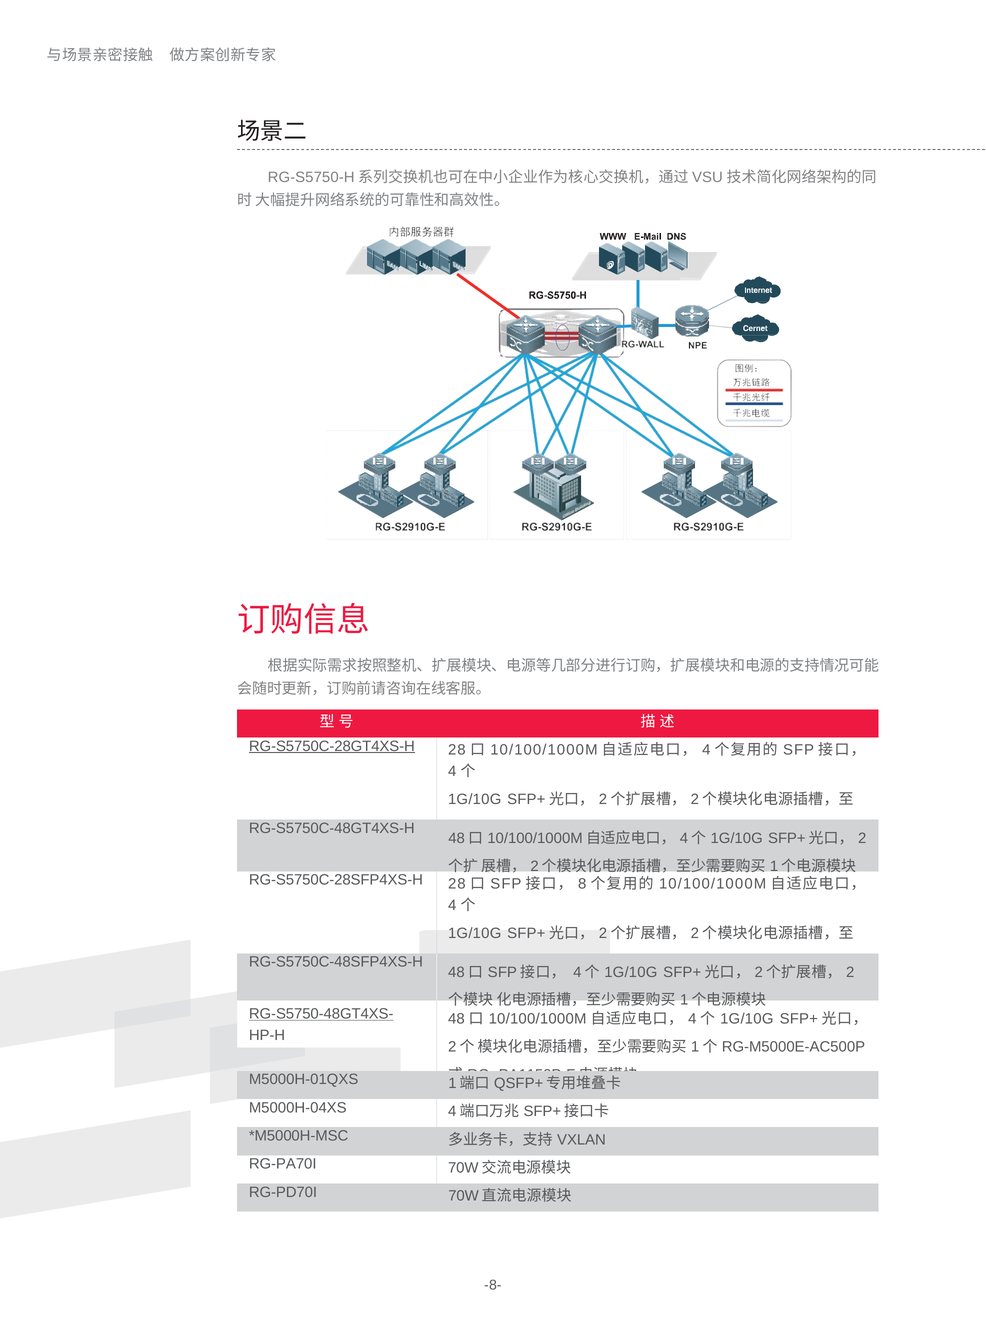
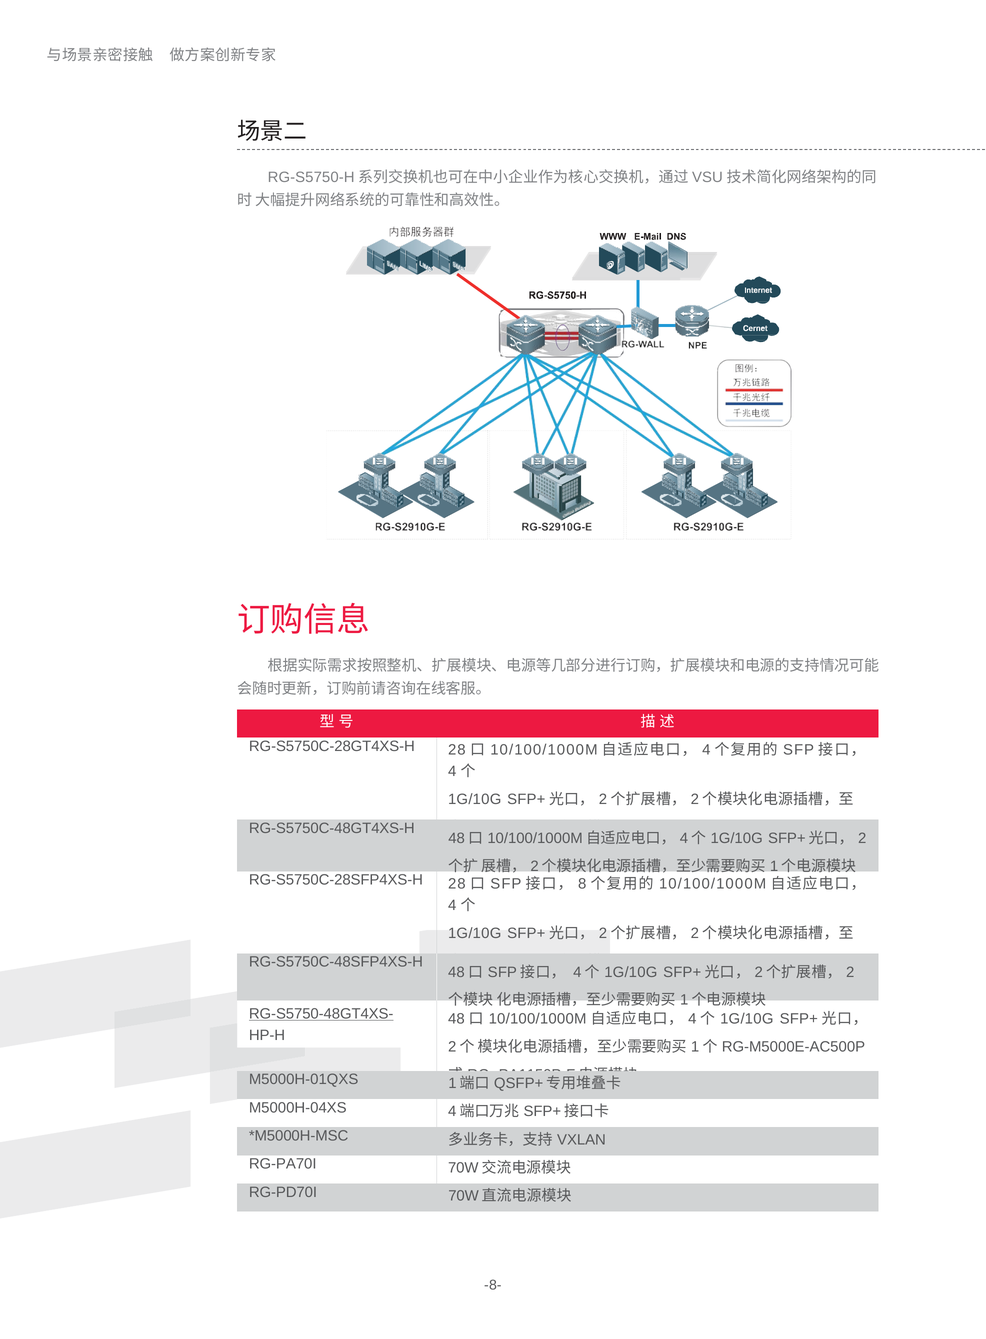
RG-S5750C-28GT4XS-H underline: present -> none (332, 746)
